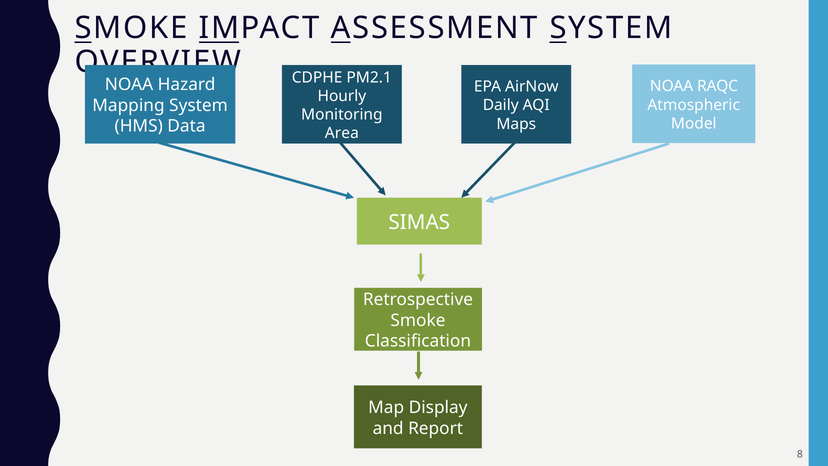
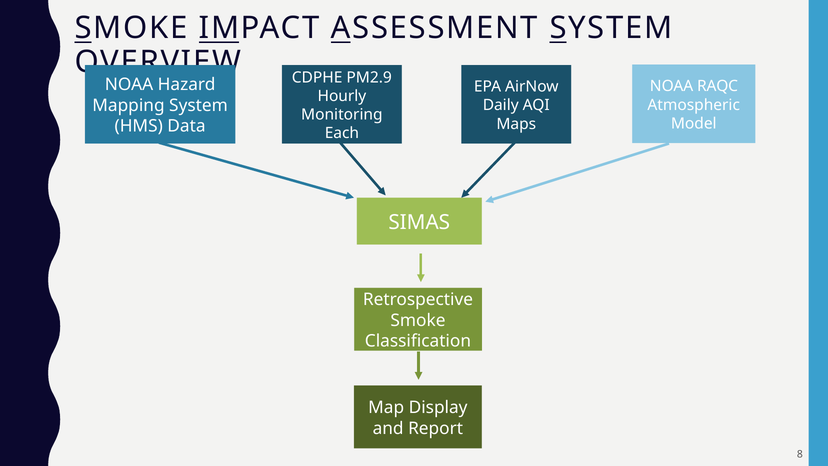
PM2.1: PM2.1 -> PM2.9 (369, 77)
Area: Area -> Each (342, 133)
